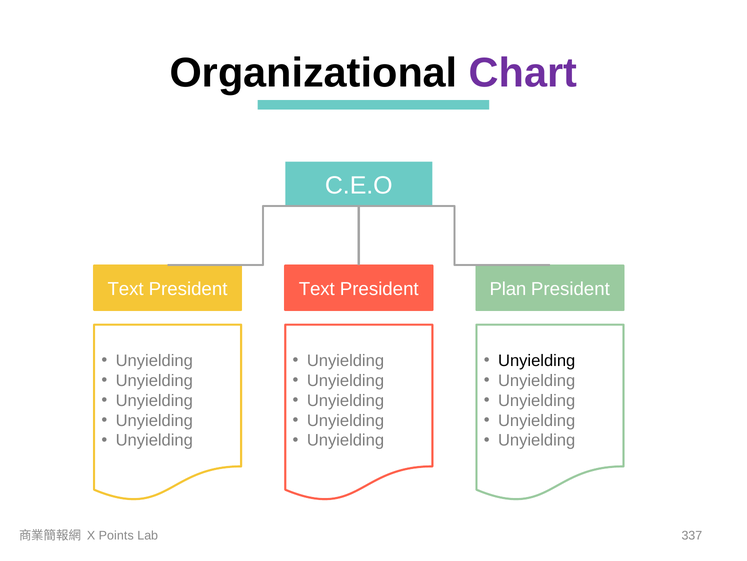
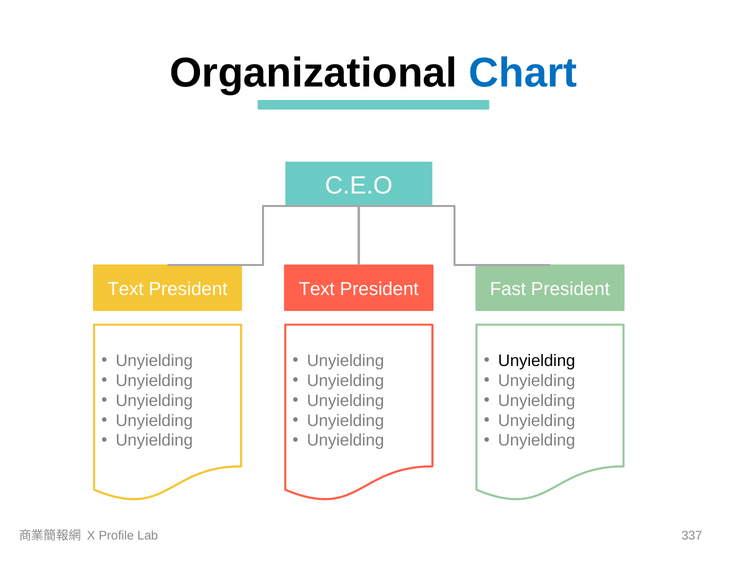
Chart colour: purple -> blue (523, 73)
Plan: Plan -> Fast (508, 289)
Points: Points -> Profile (116, 535)
